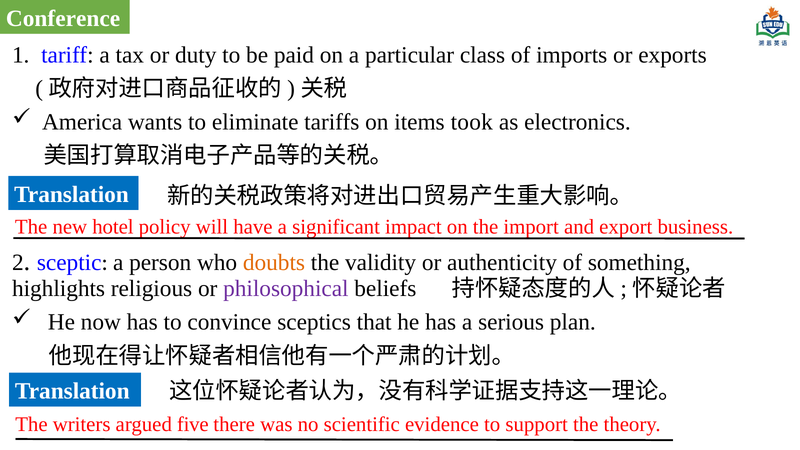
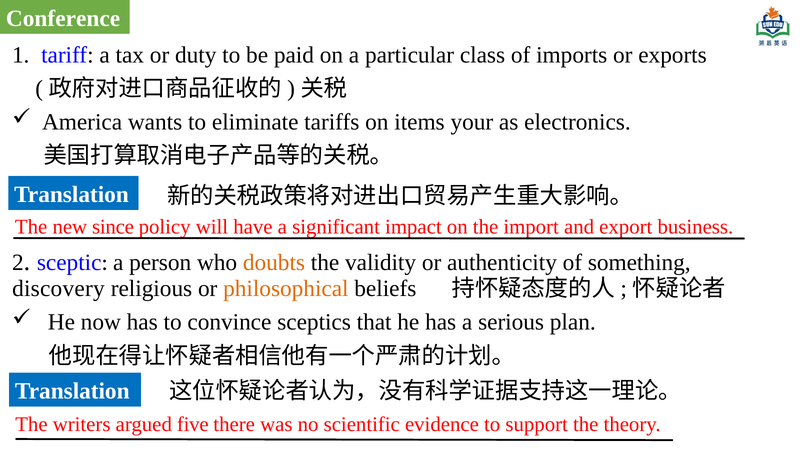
took: took -> your (472, 122)
hotel: hotel -> since (113, 227)
highlights: highlights -> discovery (58, 289)
philosophical colour: purple -> orange (286, 289)
